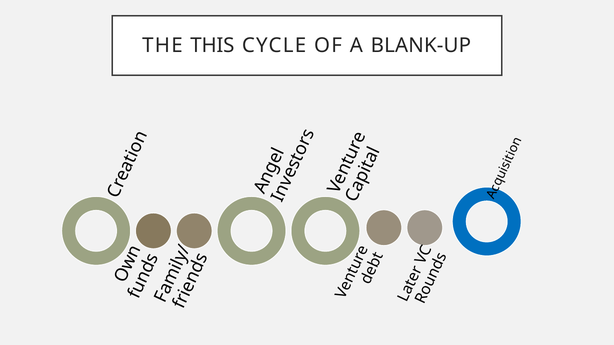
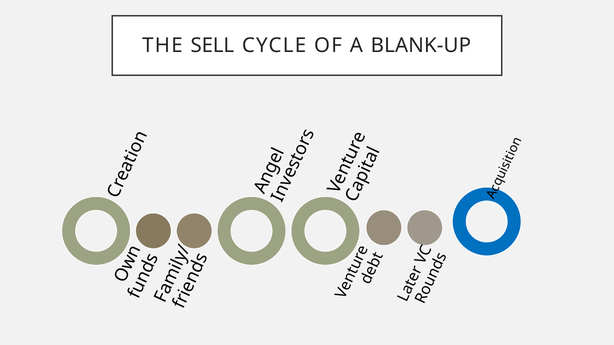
THIS: THIS -> SELL (212, 45)
